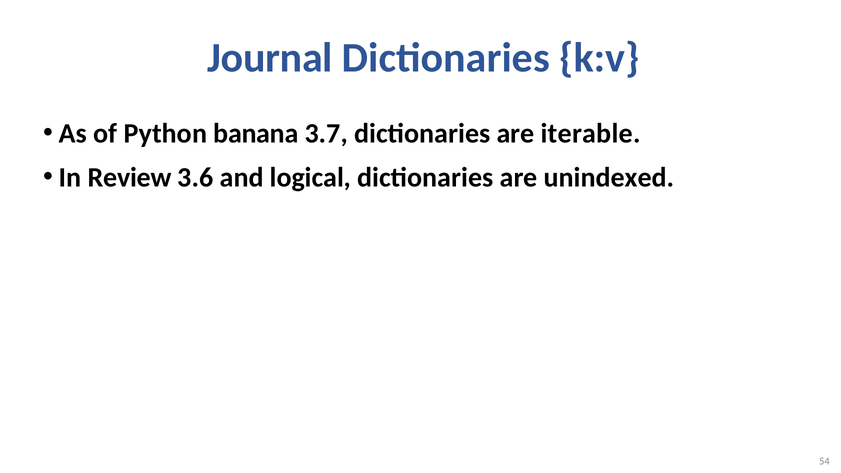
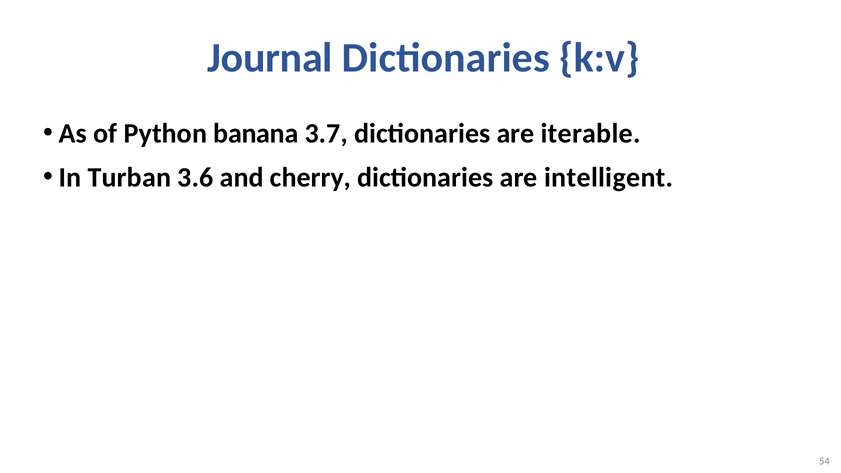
Review: Review -> Turban (129, 177)
logical: logical -> cherry (310, 177)
unindexed: unindexed -> intelligent (609, 177)
